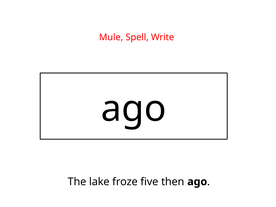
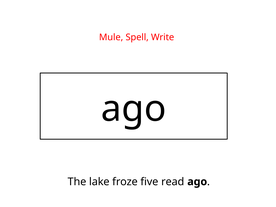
then: then -> read (173, 182)
